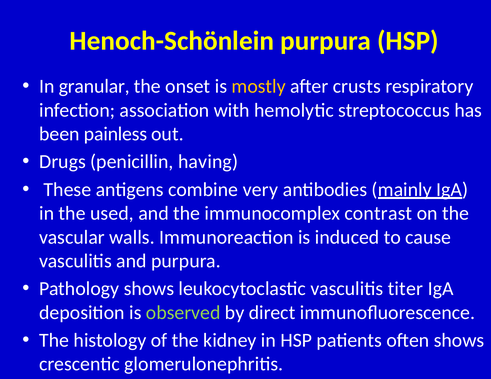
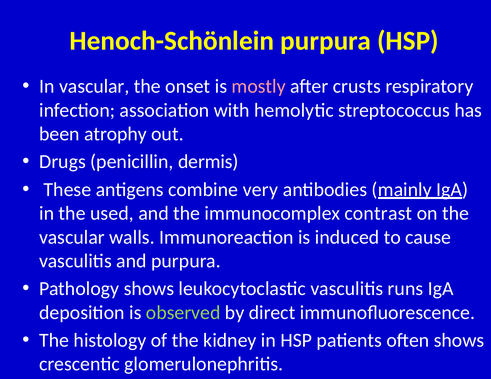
In granular: granular -> vascular (94, 86)
mostly colour: yellow -> pink (259, 86)
painless: painless -> atrophy (116, 134)
having: having -> dermis (208, 162)
titer: titer -> runs (405, 289)
